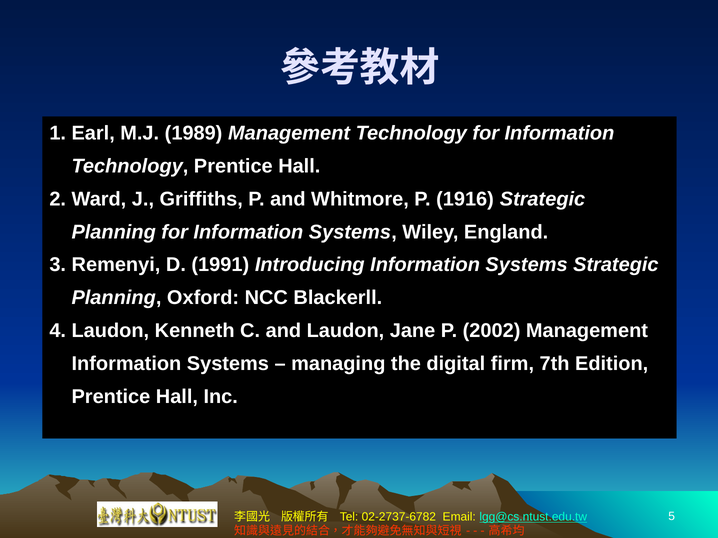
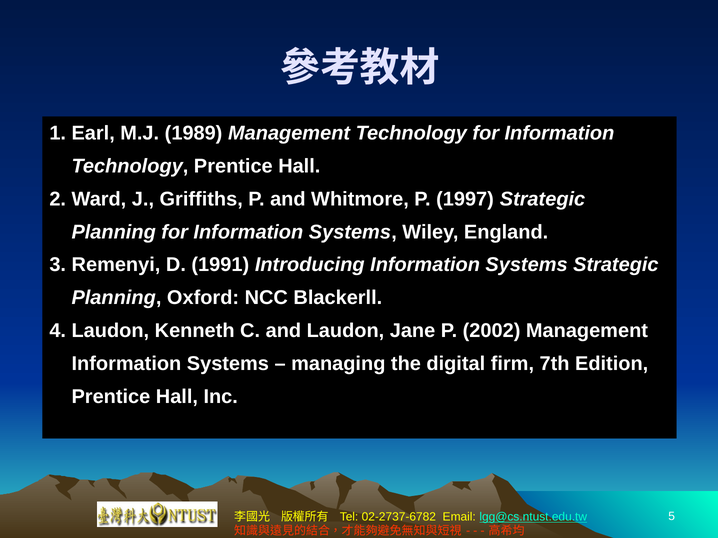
1916: 1916 -> 1997 (465, 199)
